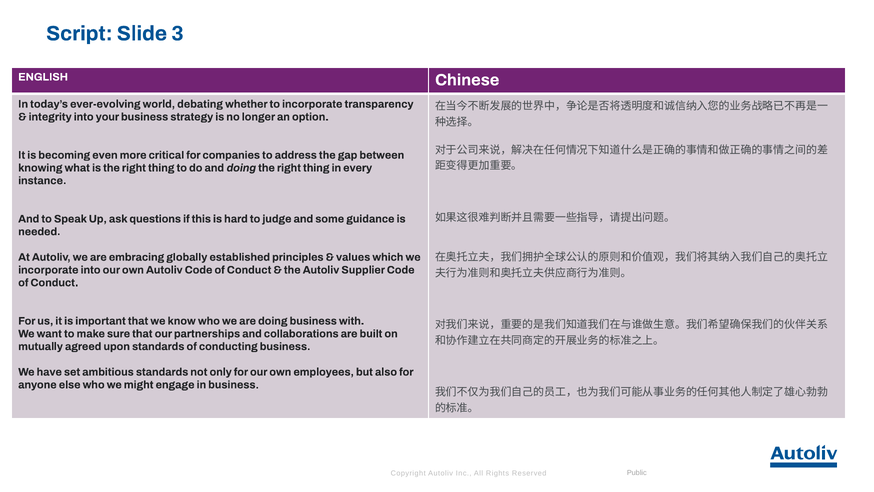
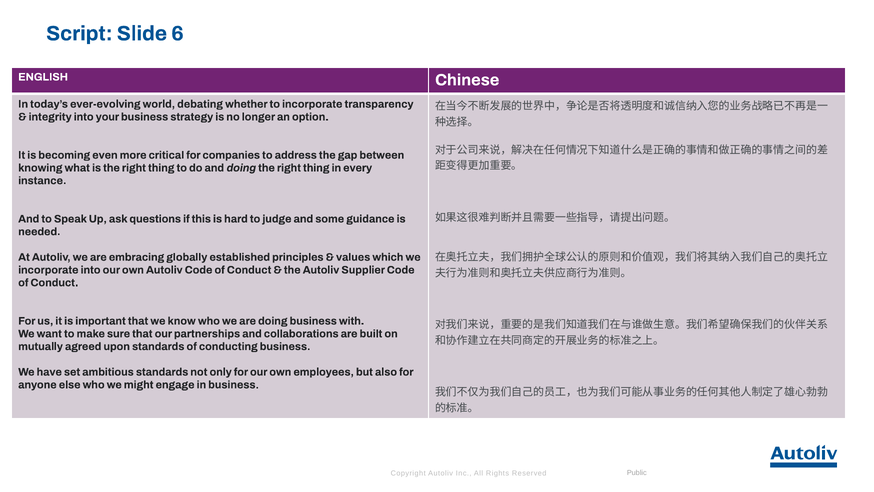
3: 3 -> 6 (177, 33)
